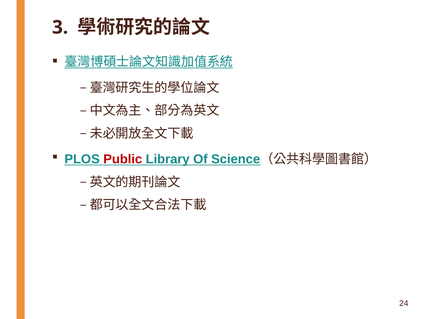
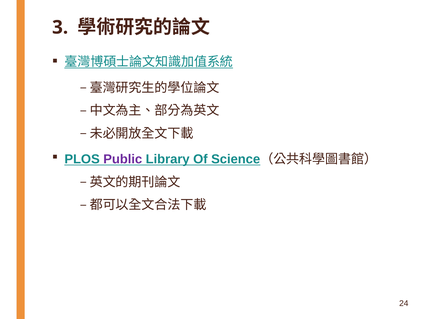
Public colour: red -> purple (123, 159)
